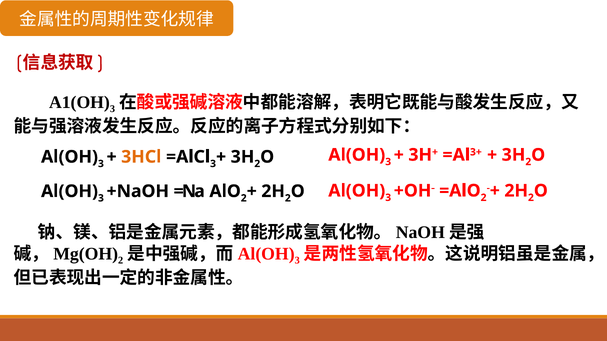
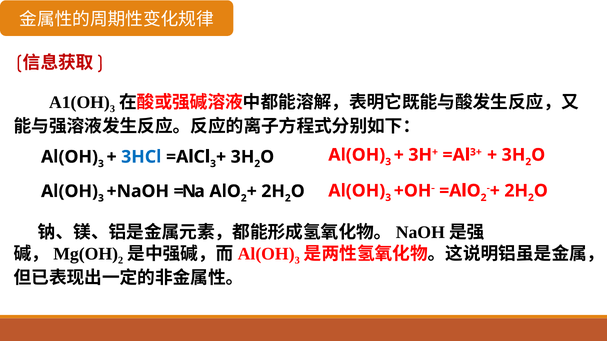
3HCl colour: orange -> blue (141, 157)
